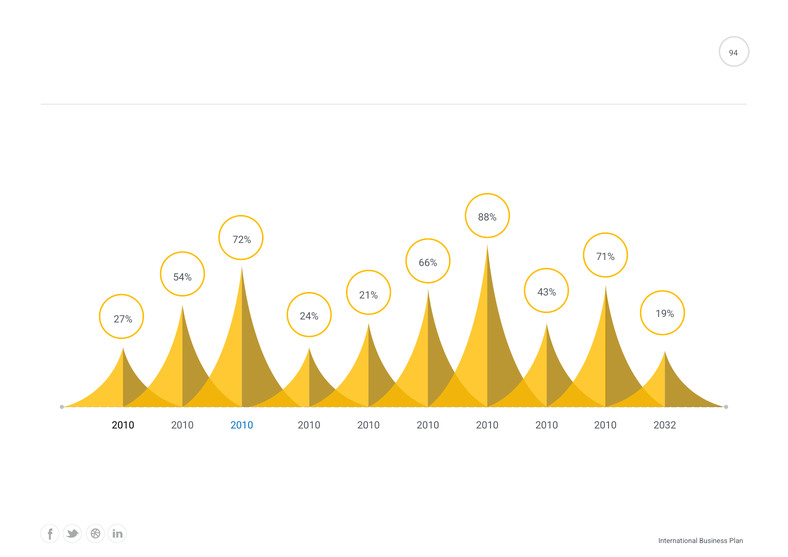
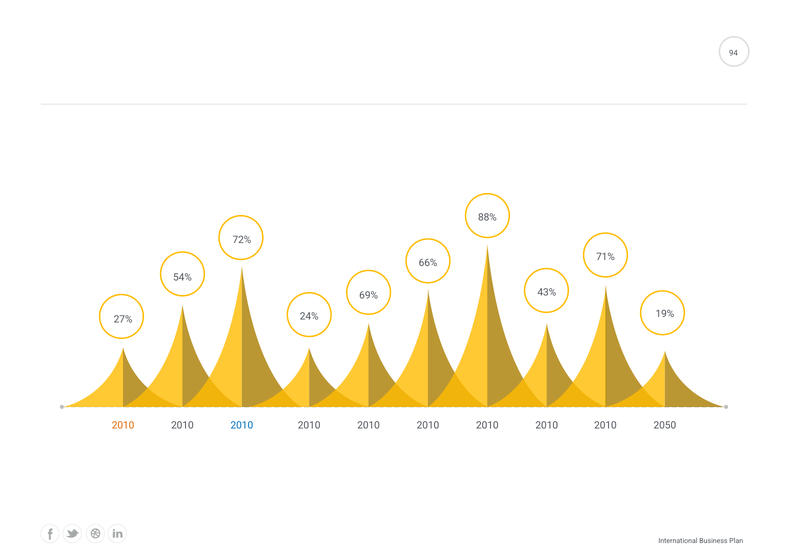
21%: 21% -> 69% (369, 296)
2010 colour: black -> orange (123, 426)
2032: 2032 -> 2050 (665, 426)
